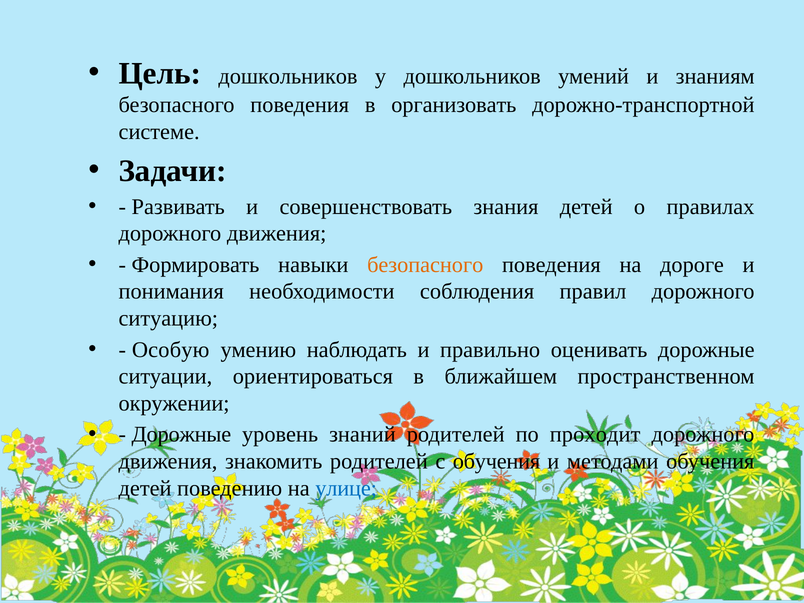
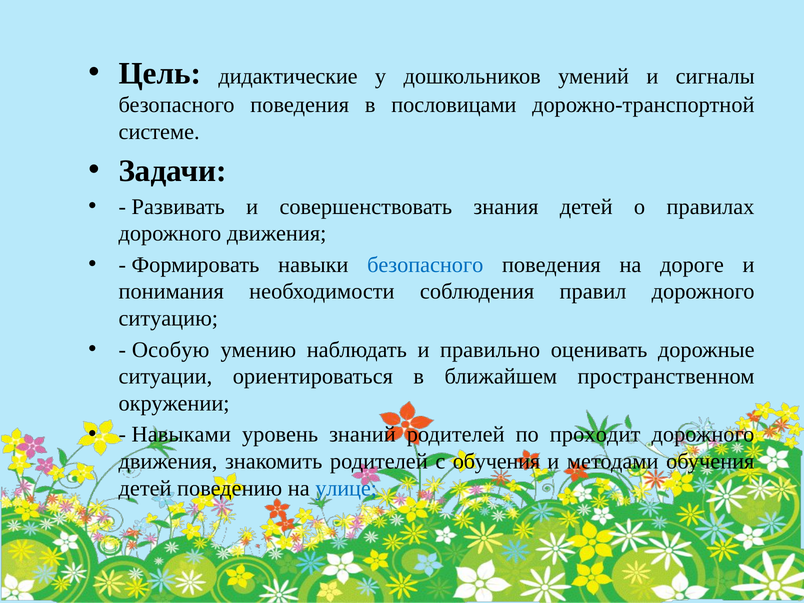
Цель дошкольников: дошкольников -> дидактические (288, 76)
знаниям: знаниям -> сигналы (715, 76)
организовать: организовать -> пословицами (454, 105)
безопасного colour: orange -> blue (425, 265)
Дорожные: Дорожные -> Навыками (181, 435)
